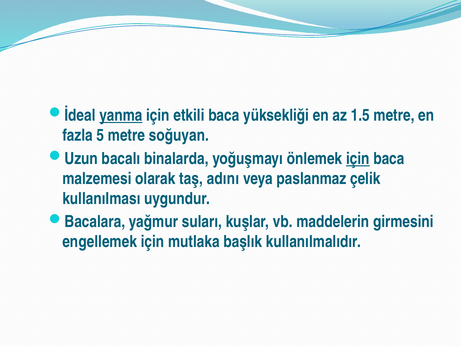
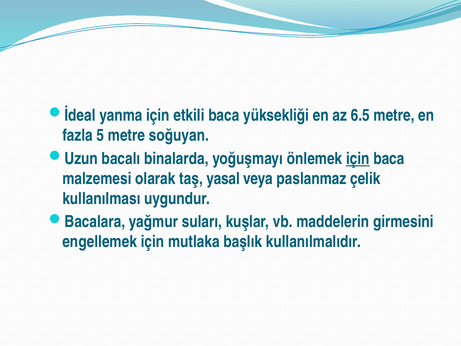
yanma underline: present -> none (121, 115)
1.5: 1.5 -> 6.5 (360, 115)
adını: adını -> yasal (223, 178)
